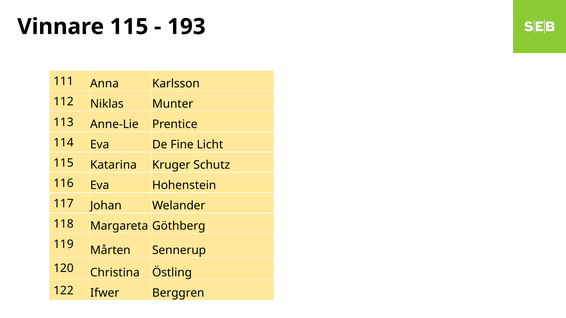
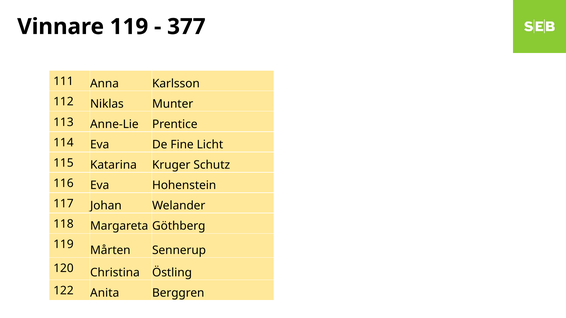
Vinnare 115: 115 -> 119 (129, 27)
193: 193 -> 377 (186, 27)
Ifwer: Ifwer -> Anita (105, 293)
